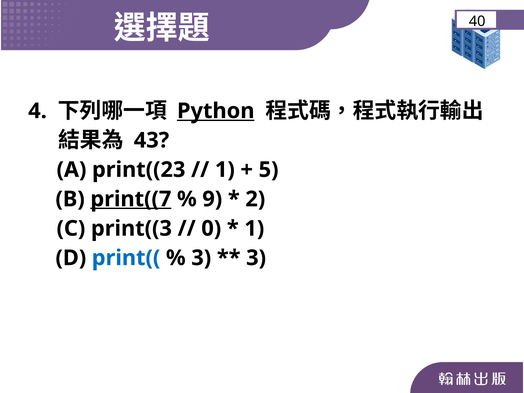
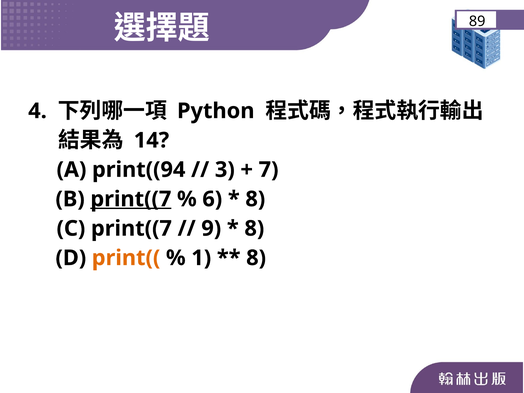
40: 40 -> 89 (477, 21)
Python underline: present -> none (216, 111)
43: 43 -> 14 (151, 140)
print((23: print((23 -> print((94 (139, 170)
1: 1 -> 3 (225, 170)
5: 5 -> 7 (269, 170)
9: 9 -> 6 (212, 199)
2: 2 -> 8 (255, 199)
C print((3: print((3 -> print((7 (131, 228)
0: 0 -> 9 (211, 228)
1: 1 -> 8 (254, 228)
print(( colour: blue -> orange (126, 258)
3: 3 -> 1 (201, 258)
3: 3 -> 8 (256, 258)
